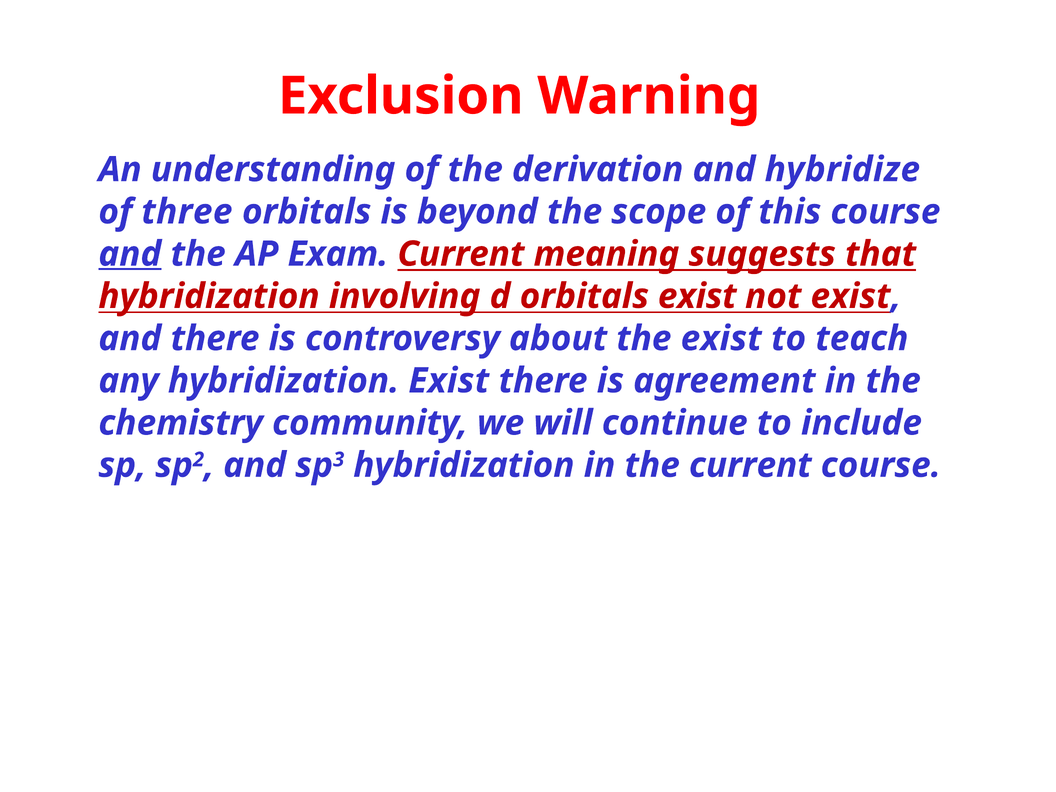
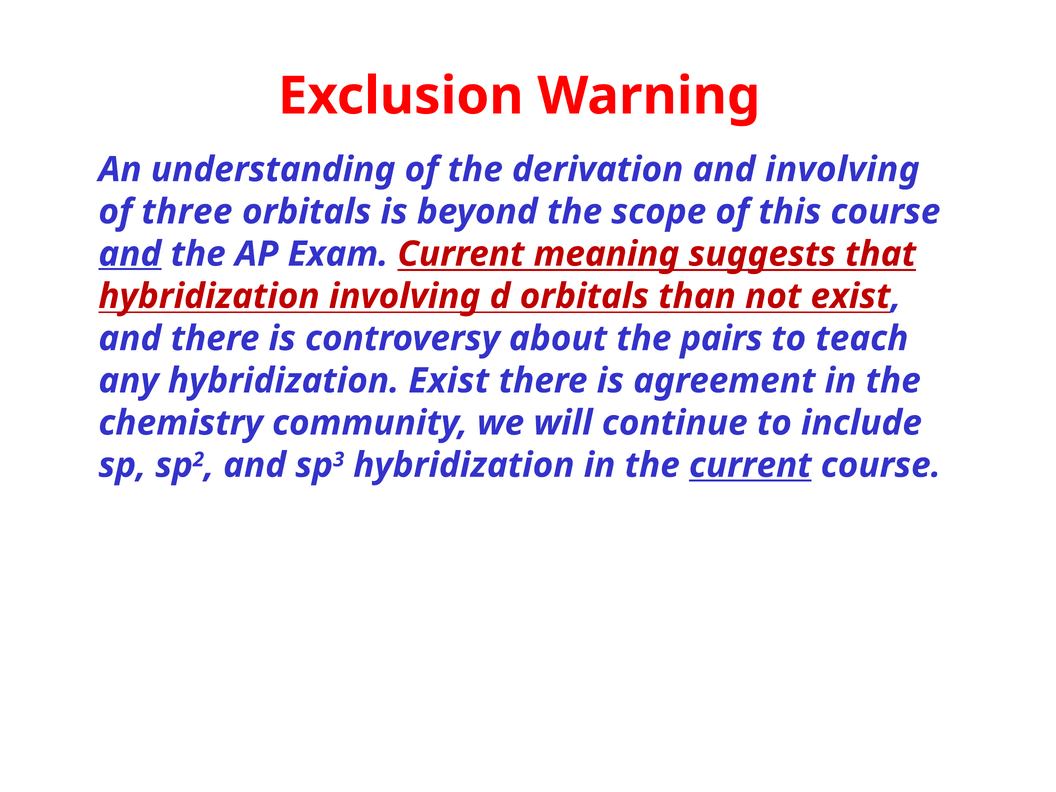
and hybridize: hybridize -> involving (842, 170)
orbitals exist: exist -> than (697, 296)
the exist: exist -> pairs (721, 339)
current underline: none -> present (750, 465)
